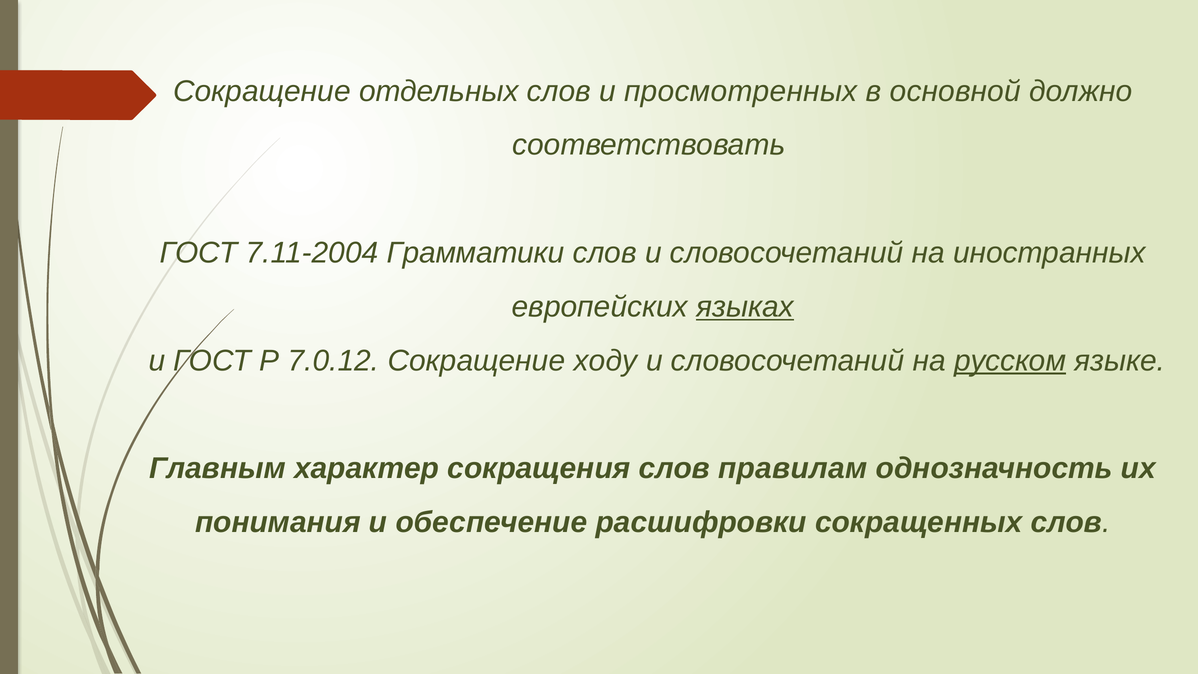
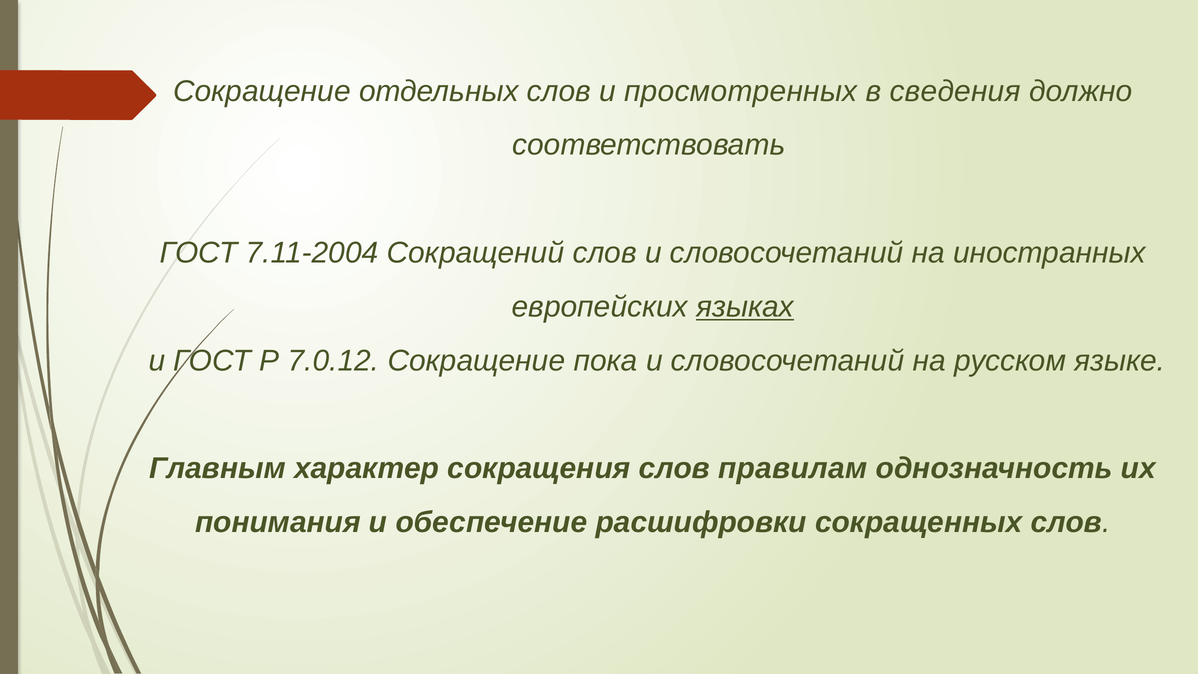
основной: основной -> сведения (955, 91)
Грамматики: Грамматики -> Сокращений (475, 253)
ходу: ходу -> пока (606, 361)
русском underline: present -> none (1010, 361)
